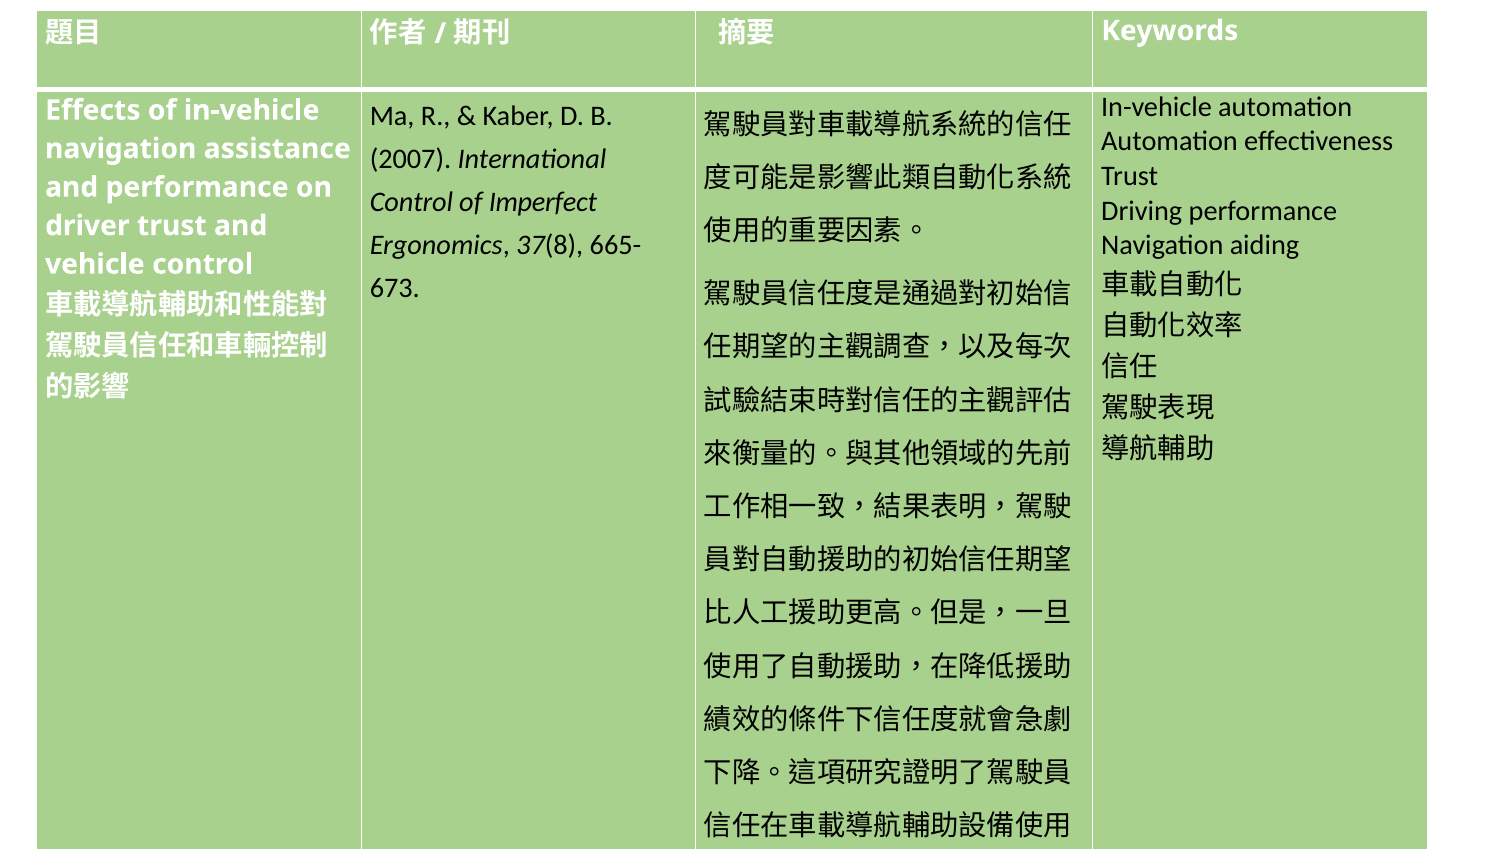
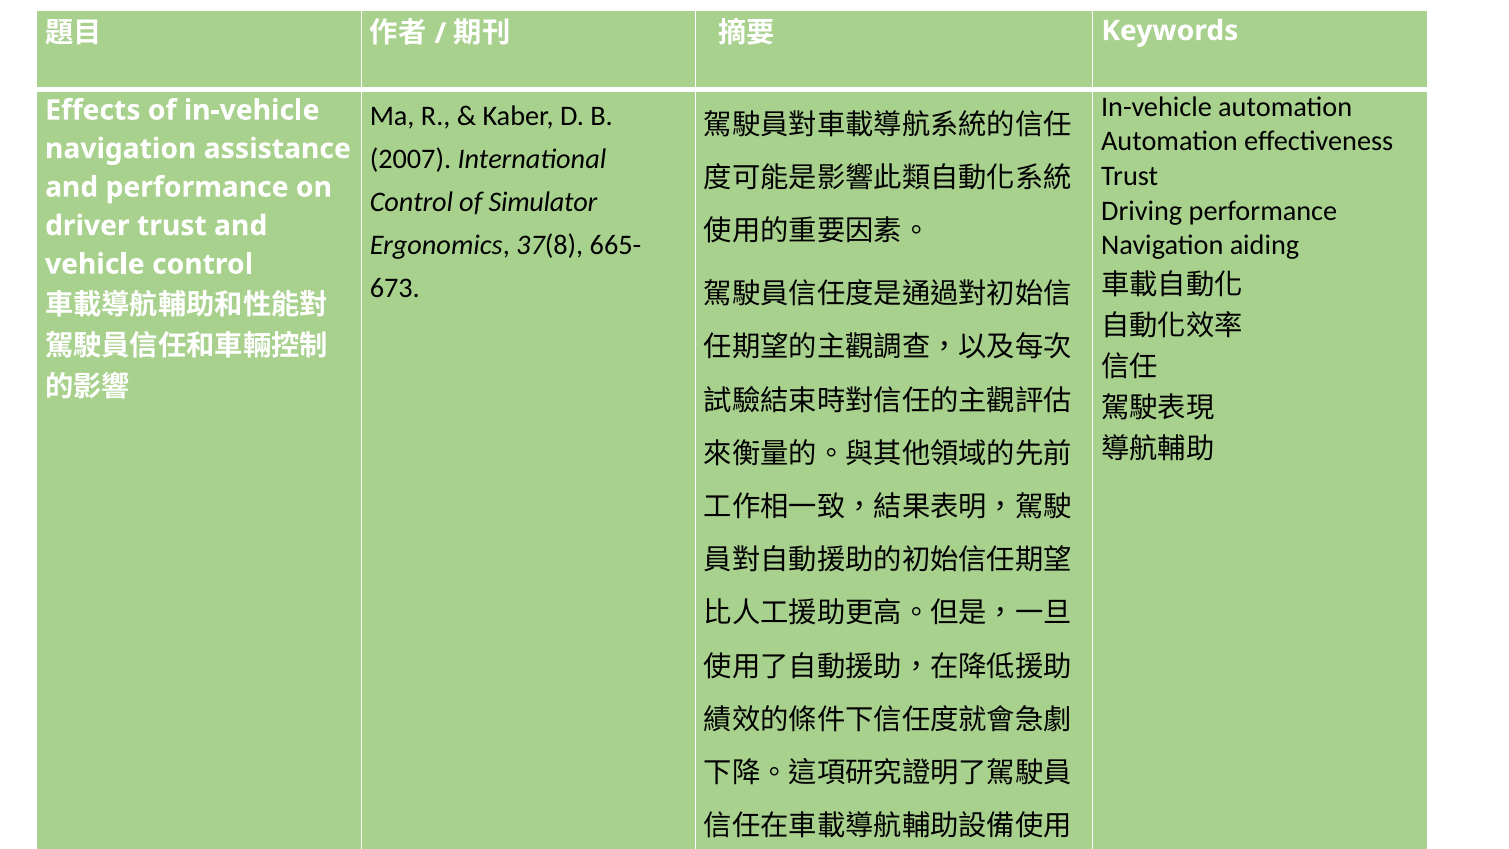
Imperfect: Imperfect -> Simulator (543, 202)
